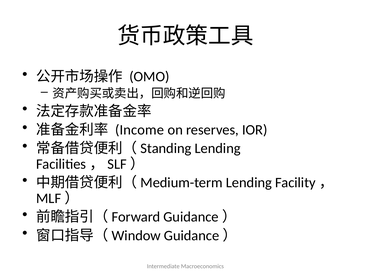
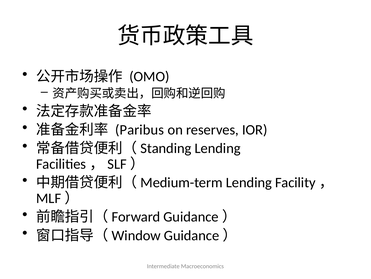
Income: Income -> Paribus (140, 129)
